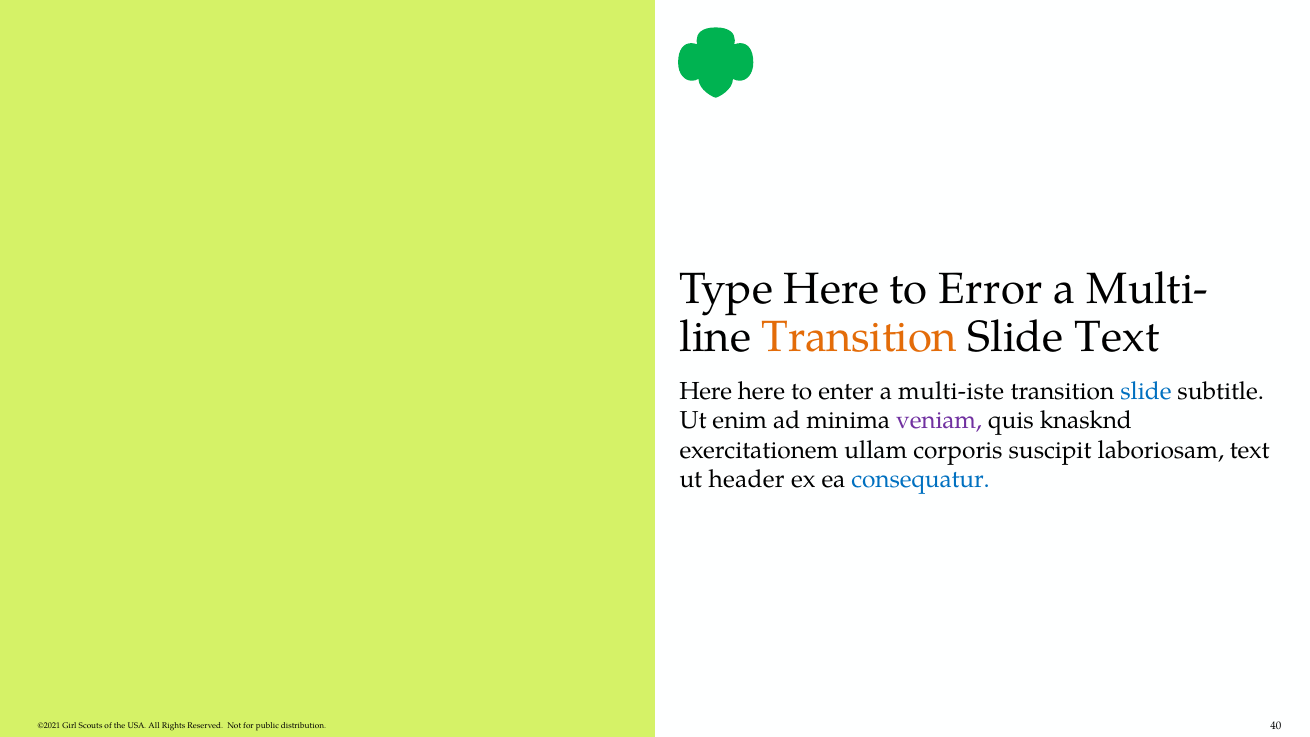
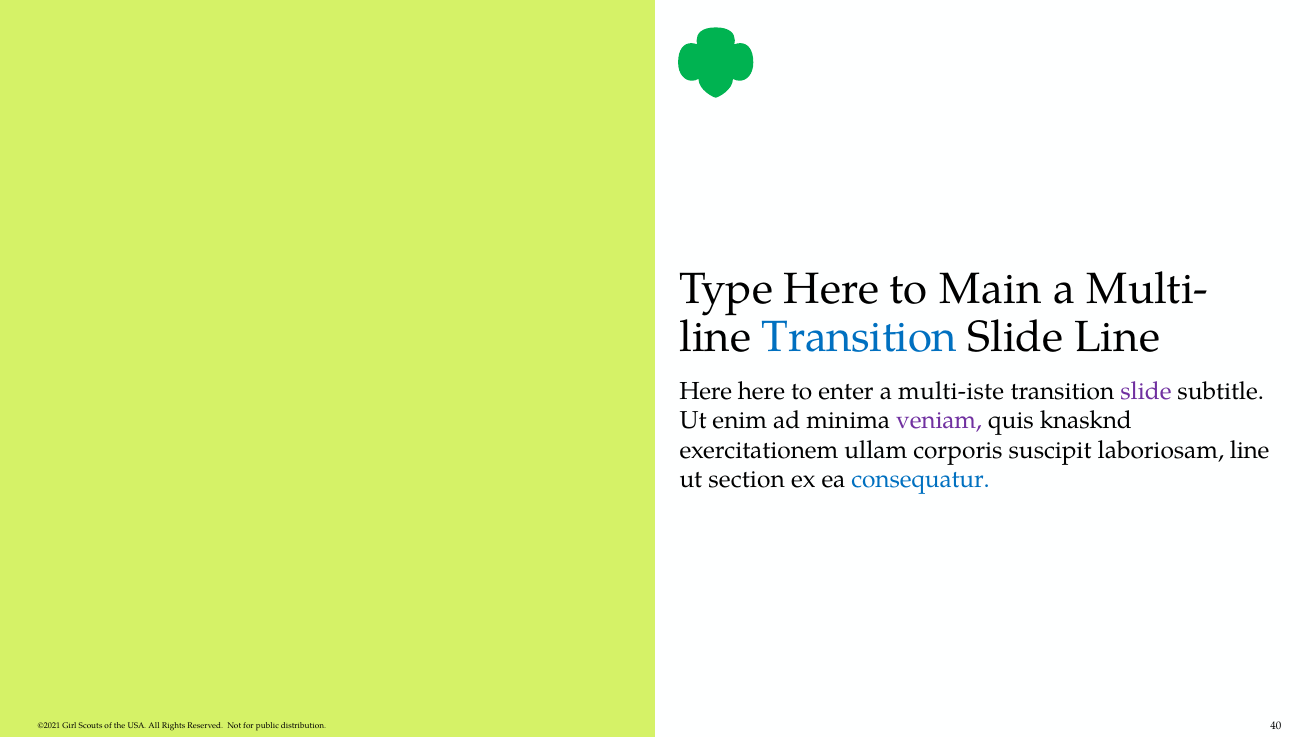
Error: Error -> Main (991, 289)
Transition colour: orange -> blue (859, 337)
Slide Text: Text -> Line (1117, 337)
slide colour: blue -> purple (1146, 391)
laboriosam text: text -> line (1250, 450)
header: header -> section (747, 479)
